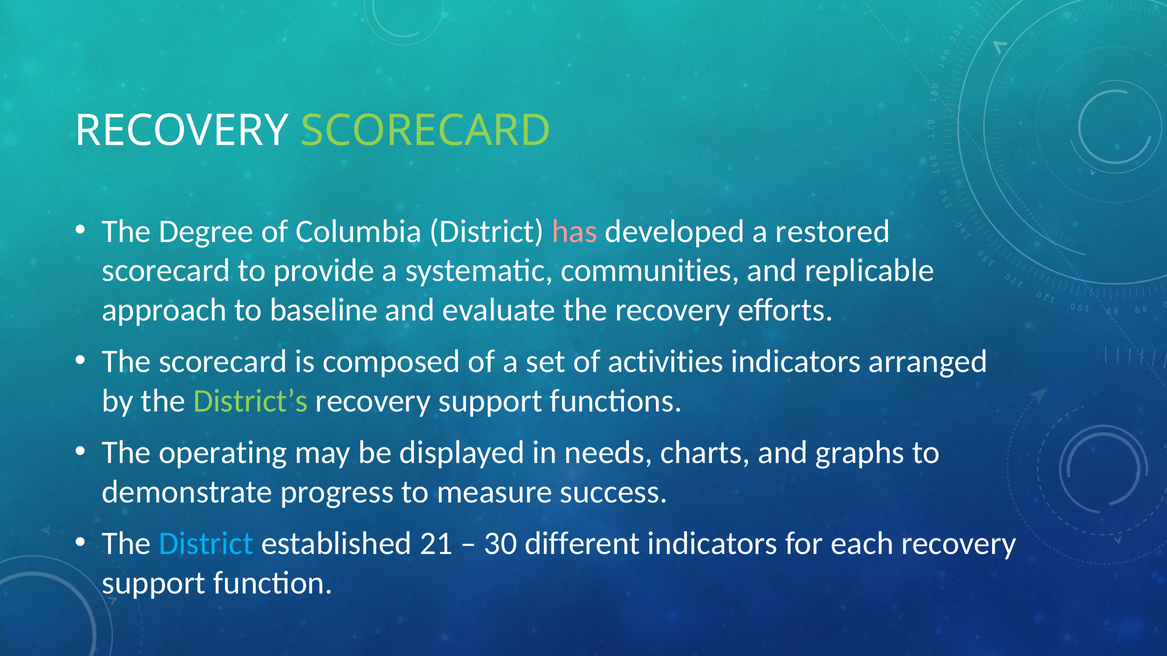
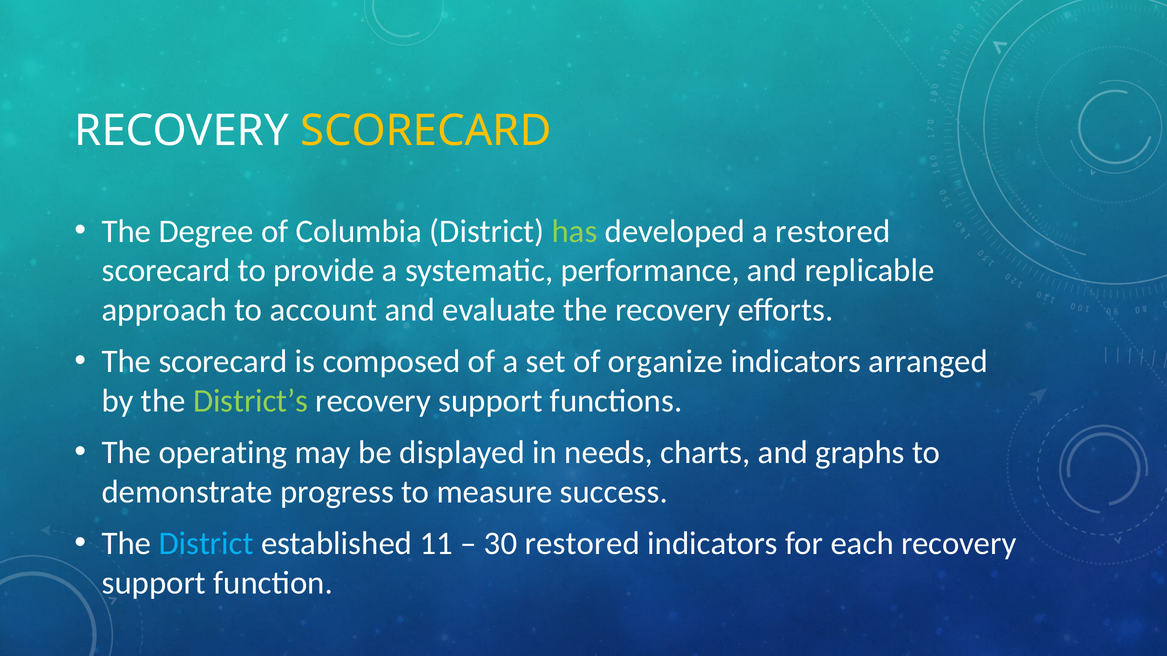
SCORECARD colour: light green -> yellow (426, 131)
has colour: pink -> light green (575, 231)
communities: communities -> performance (650, 271)
baseline: baseline -> account (323, 310)
activities: activities -> organize (665, 362)
21: 21 -> 11 (436, 544)
30 different: different -> restored (582, 544)
